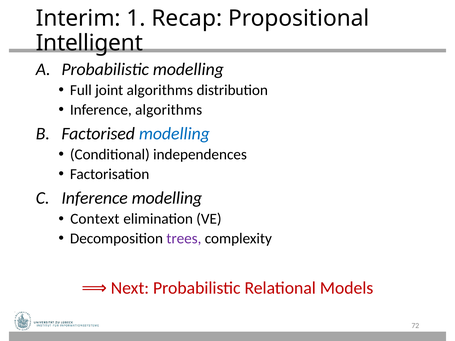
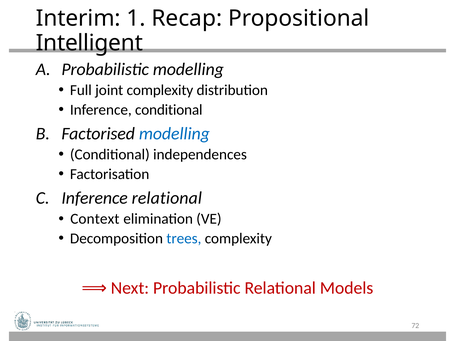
joint algorithms: algorithms -> complexity (160, 90)
Inference algorithms: algorithms -> conditional (169, 110)
Inference modelling: modelling -> relational (167, 198)
trees colour: purple -> blue (184, 239)
